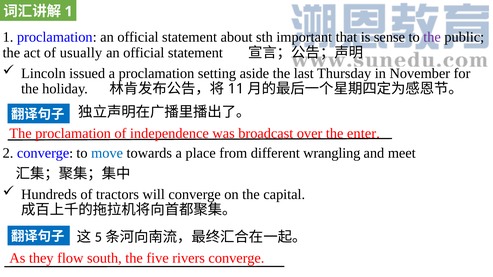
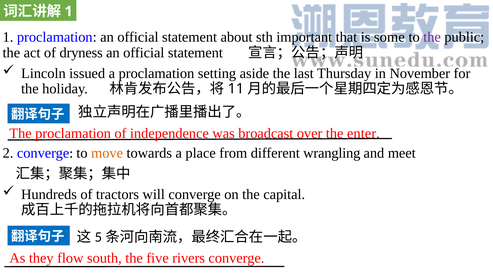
sense: sense -> some (389, 37)
usually: usually -> dryness (81, 53)
move colour: blue -> orange (107, 153)
